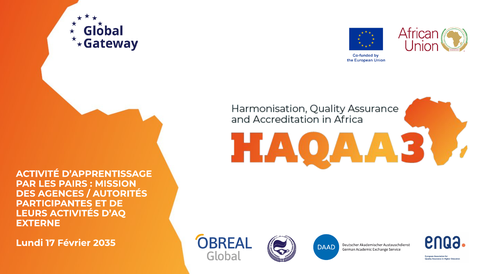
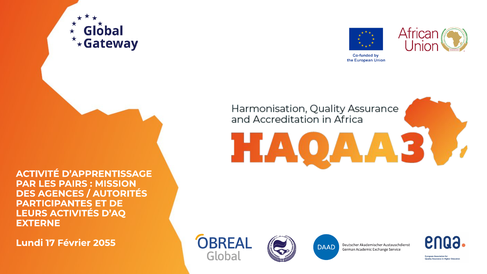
2035: 2035 -> 2055 (104, 243)
